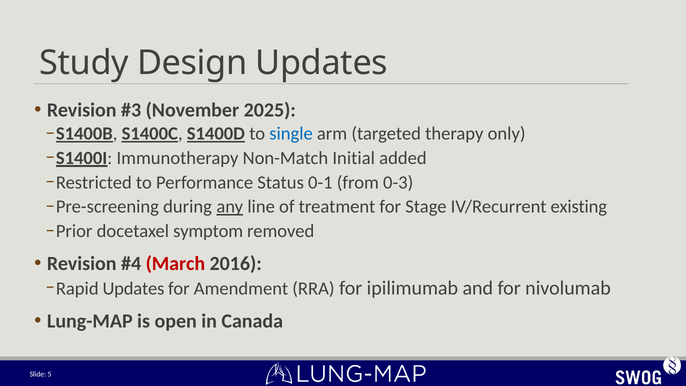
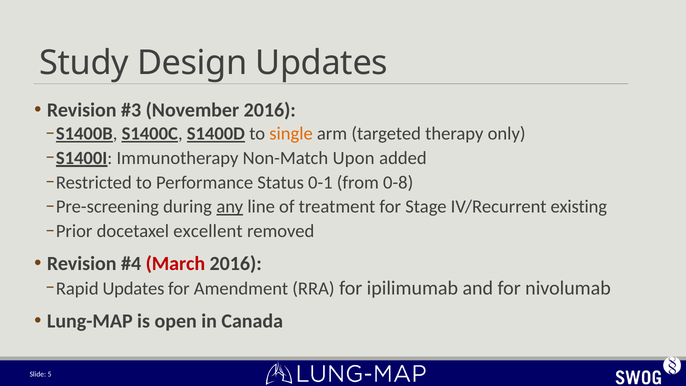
November 2025: 2025 -> 2016 (270, 110)
single colour: blue -> orange (291, 134)
Initial: Initial -> Upon (354, 158)
0-3: 0-3 -> 0-8 (398, 182)
symptom: symptom -> excellent (208, 231)
